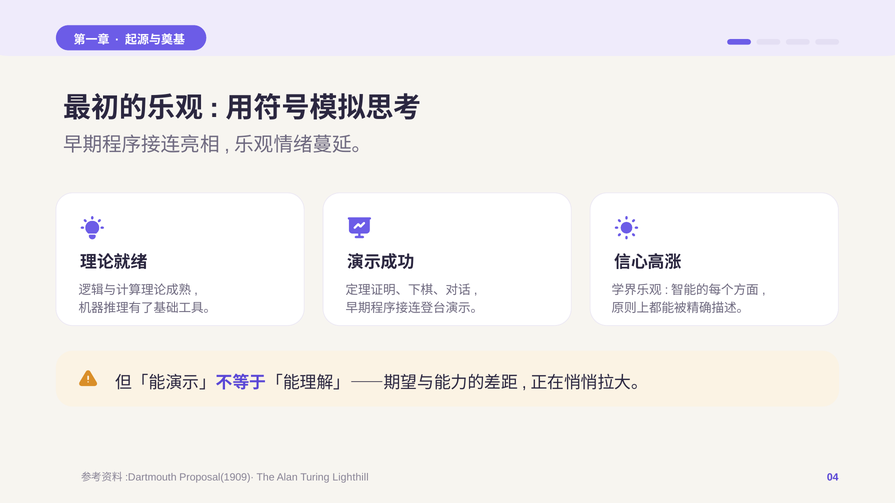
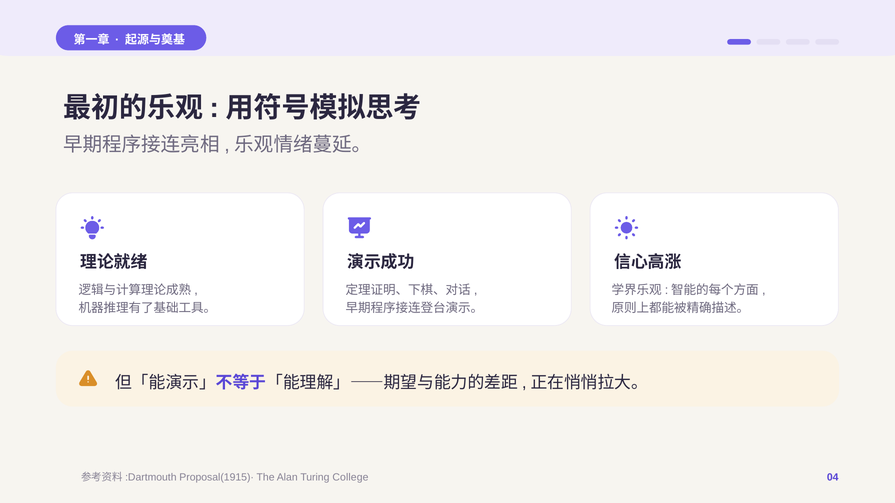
Proposal(1909)·: Proposal(1909)· -> Proposal(1915)· (217, 478)
Lighthill: Lighthill -> College (350, 478)
